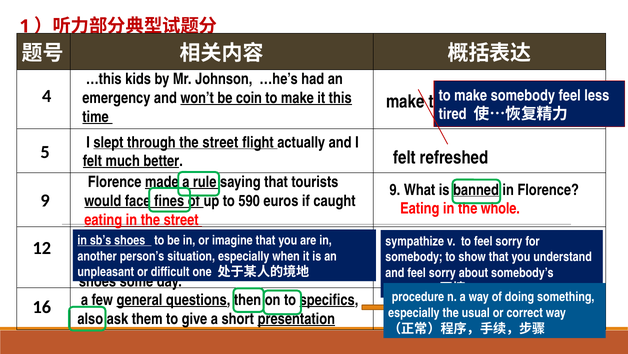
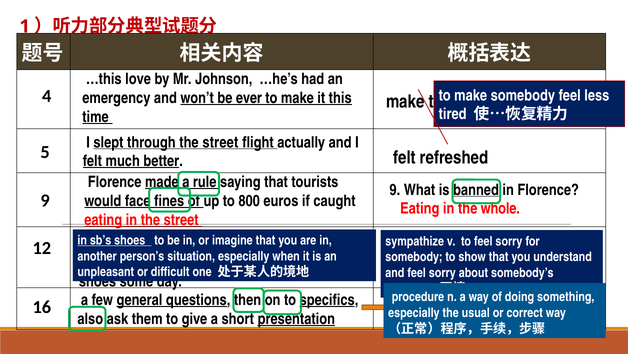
kids: kids -> love (138, 79)
coin: coin -> ever (249, 98)
590: 590 -> 800 (249, 201)
